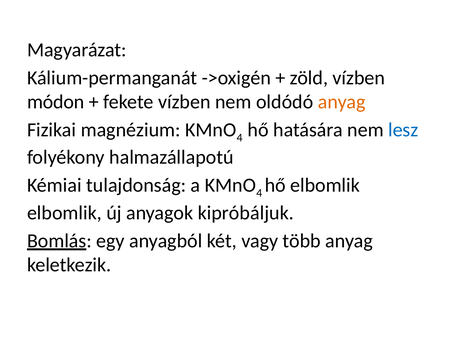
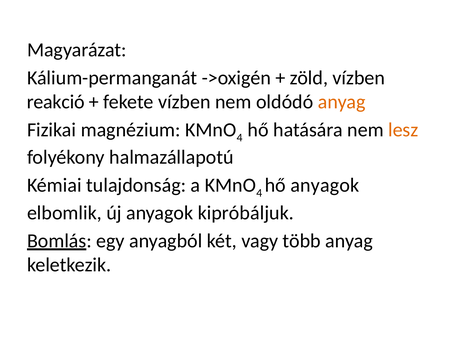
módon: módon -> reakció (56, 102)
lesz colour: blue -> orange (403, 130)
hő elbomlik: elbomlik -> anyagok (325, 185)
